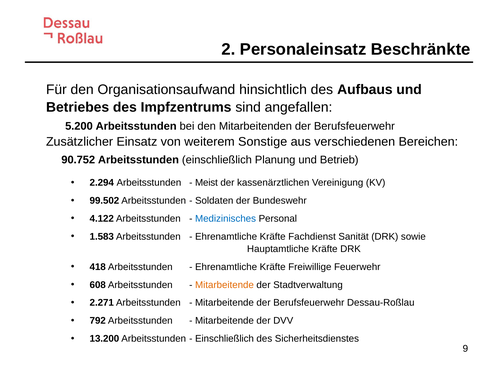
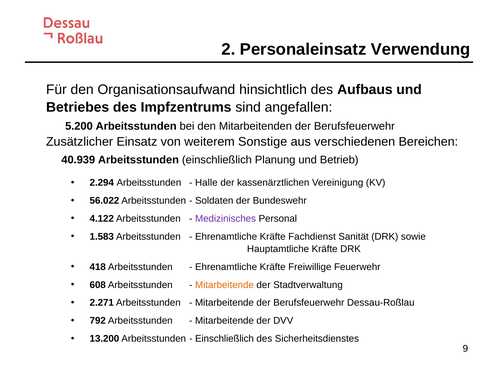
Beschränkte: Beschränkte -> Verwendung (421, 49)
90.752: 90.752 -> 40.939 (78, 160)
Meist: Meist -> Halle (206, 183)
99.502: 99.502 -> 56.022 (104, 201)
Medizinisches colour: blue -> purple (226, 219)
